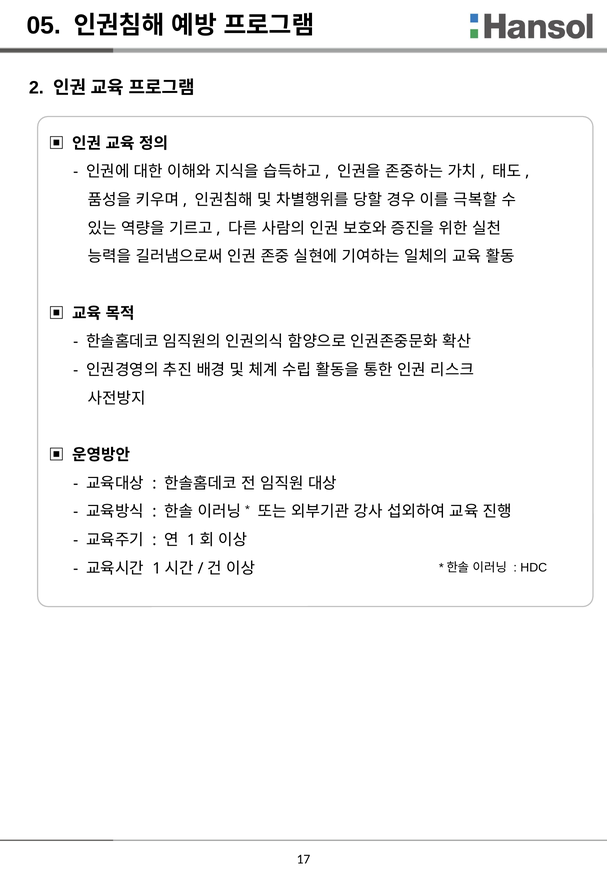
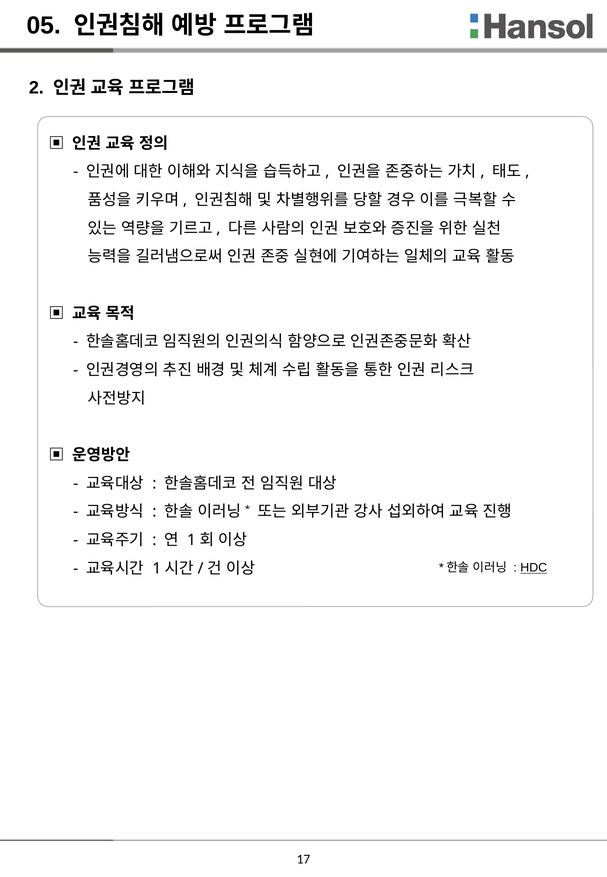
HDC underline: none -> present (534, 568)
